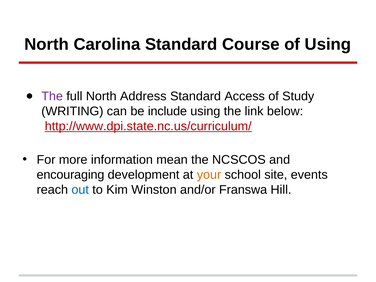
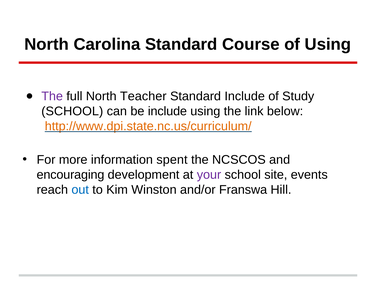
Address: Address -> Teacher (143, 96)
Standard Access: Access -> Include (245, 96)
WRITING: WRITING -> SCHOOL (72, 111)
http://www.dpi.state.nc.us/curriculum/ colour: red -> orange (148, 126)
mean: mean -> spent (172, 160)
your colour: orange -> purple (209, 175)
